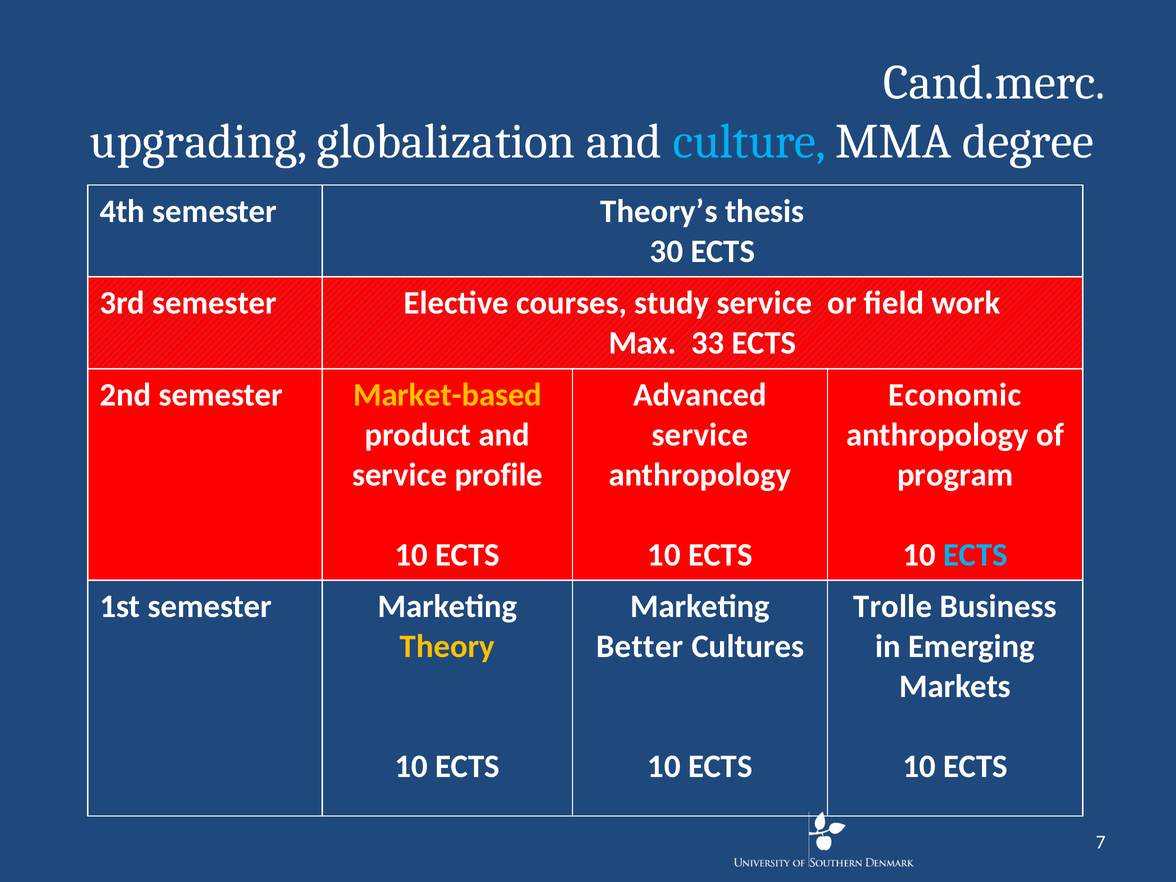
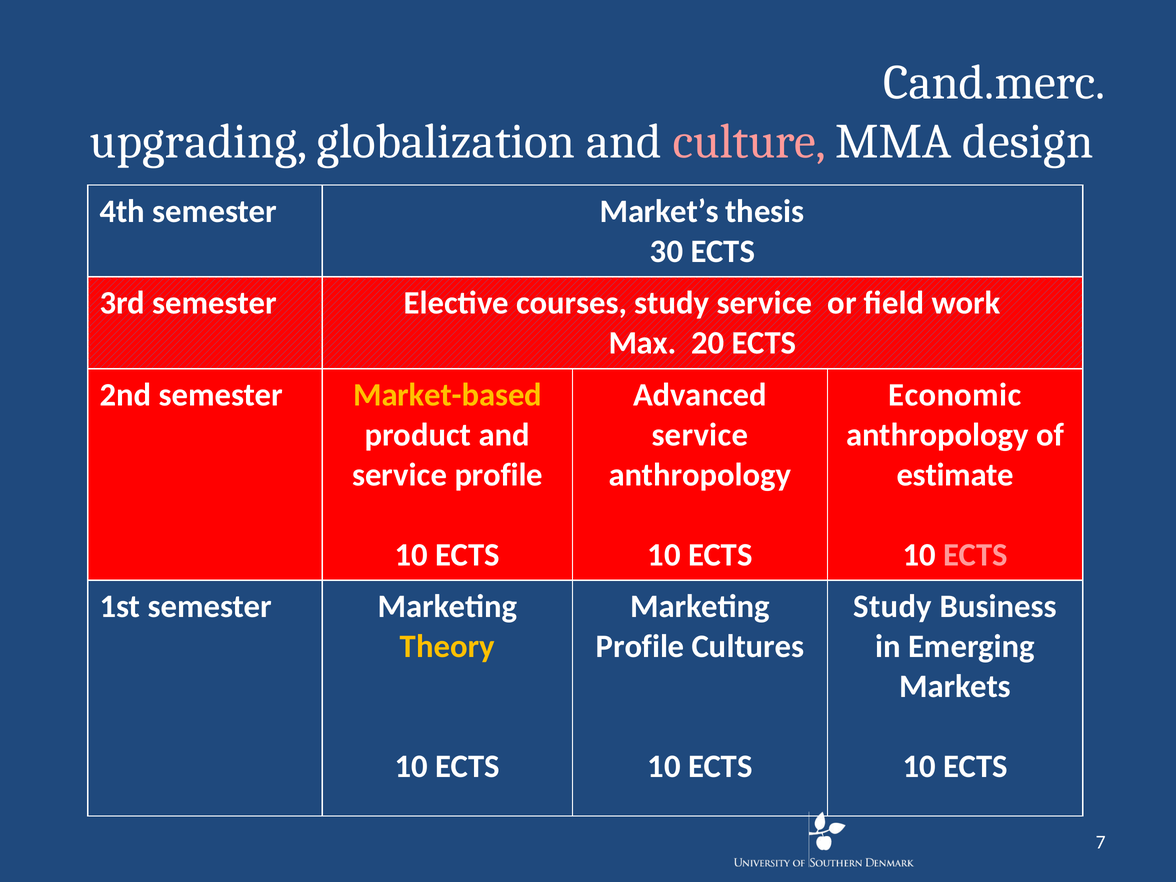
culture colour: light blue -> pink (749, 142)
degree: degree -> design (1028, 142)
Theory’s: Theory’s -> Market’s (659, 211)
33: 33 -> 20 (708, 343)
program: program -> estimate (955, 475)
ECTS colour: light blue -> pink (975, 555)
Trolle: Trolle -> Study (893, 607)
Better: Better -> Profile (640, 647)
